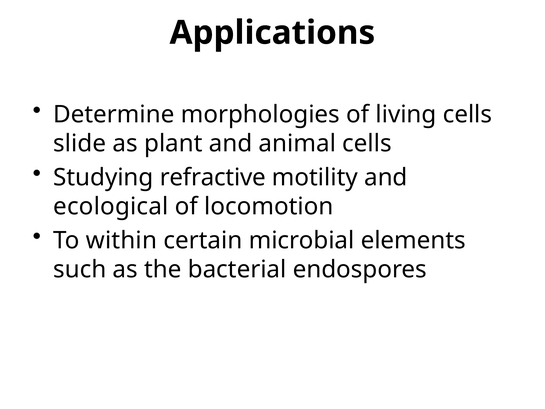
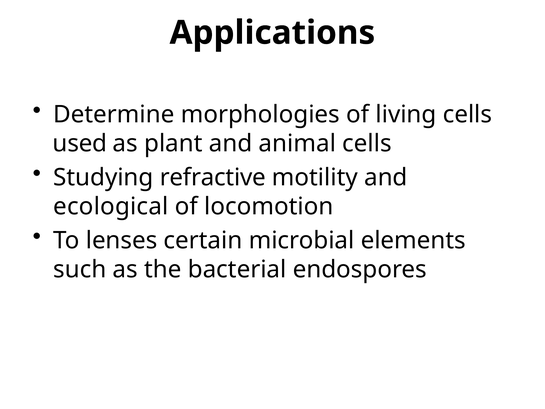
slide: slide -> used (80, 143)
within: within -> lenses (122, 240)
